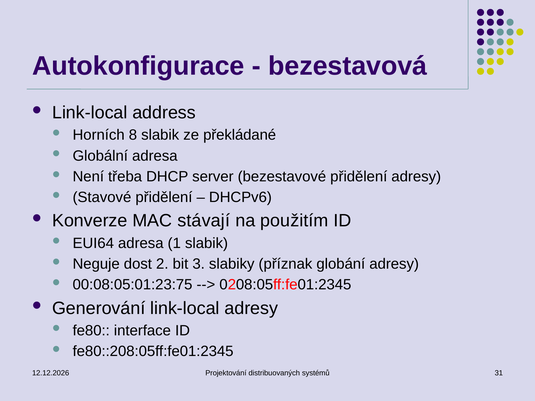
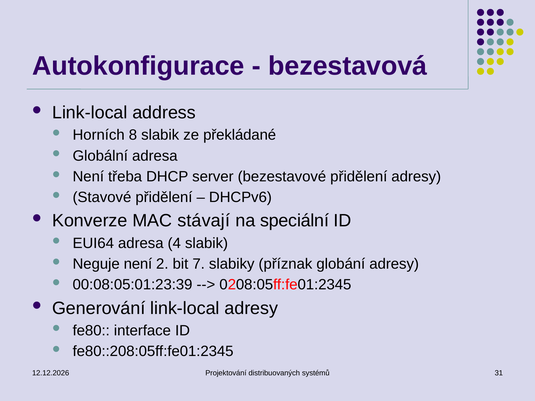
použitím: použitím -> speciální (295, 221)
1: 1 -> 4 (174, 243)
Neguje dost: dost -> není (138, 264)
3: 3 -> 7 (199, 264)
00:08:05:01:23:75: 00:08:05:01:23:75 -> 00:08:05:01:23:39 (133, 285)
